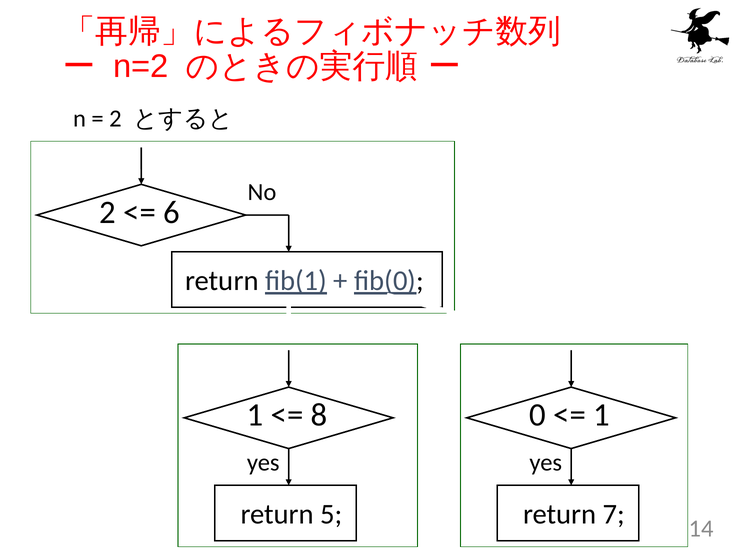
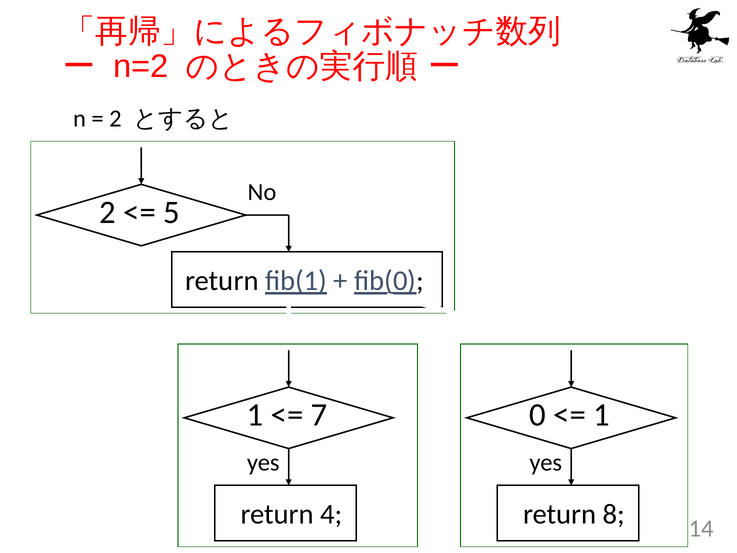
6: 6 -> 5 (172, 212)
8: 8 -> 7 (319, 415)
5: 5 -> 4 (331, 514)
7: 7 -> 8 (614, 514)
